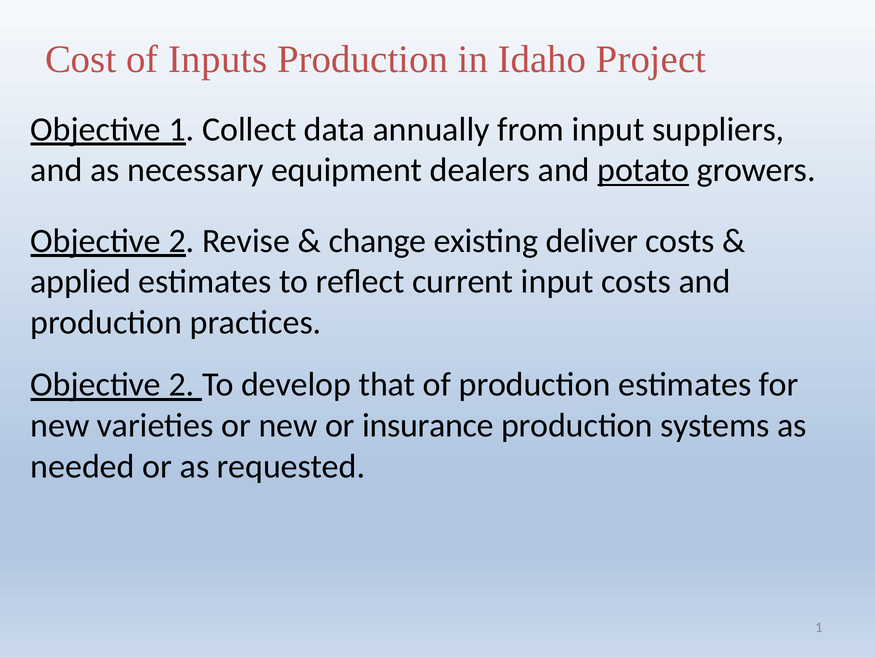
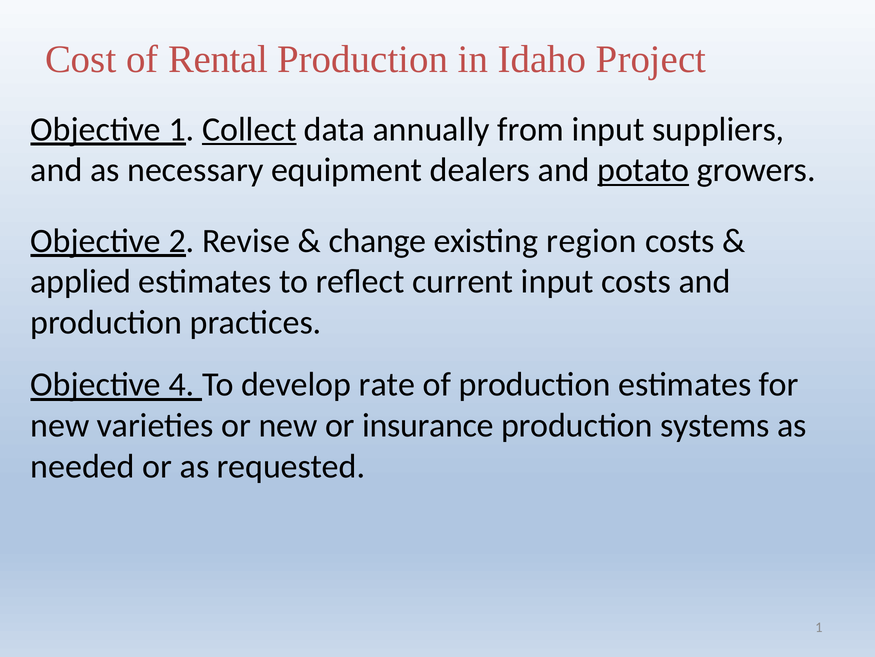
Inputs: Inputs -> Rental (218, 60)
Collect underline: none -> present (249, 129)
deliver: deliver -> region (591, 241)
2: 2 -> 4 (182, 384)
that: that -> rate (387, 384)
